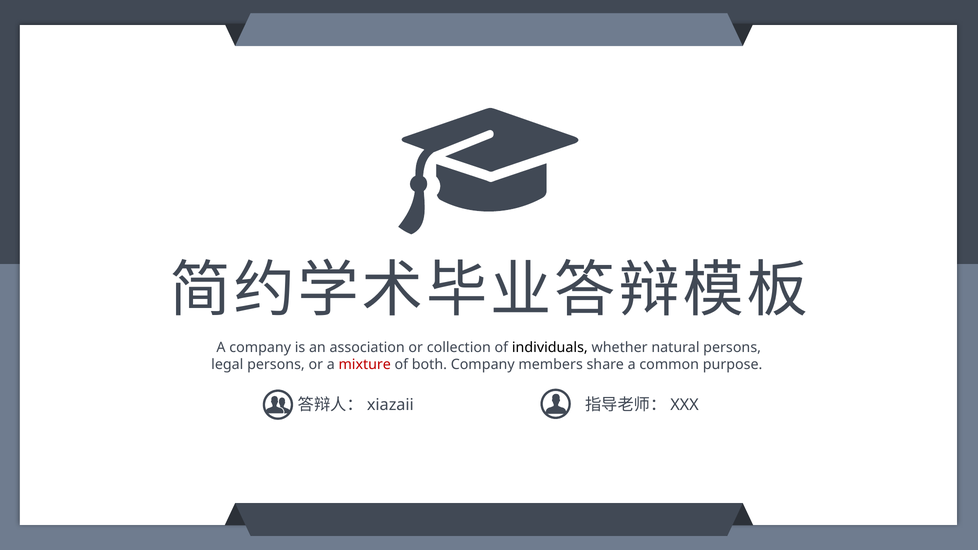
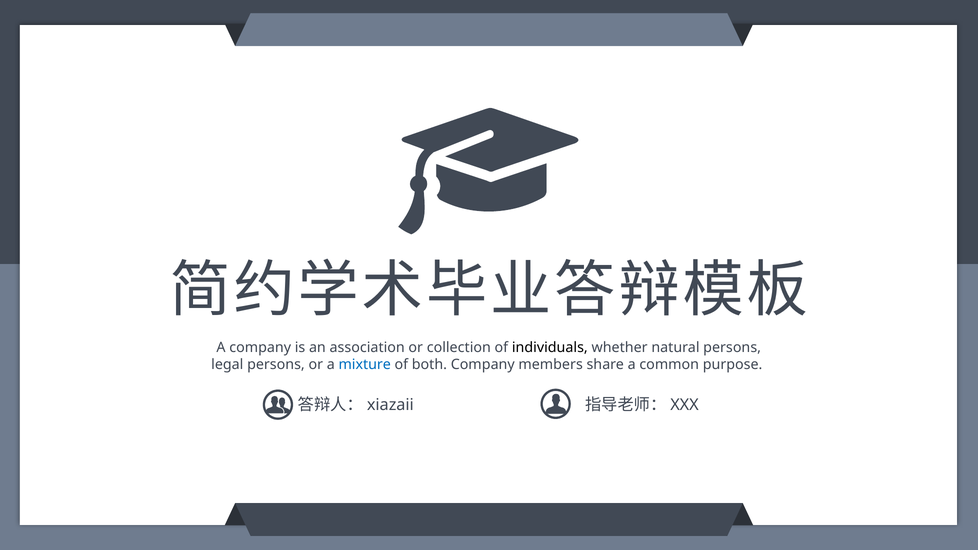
mixture colour: red -> blue (365, 365)
